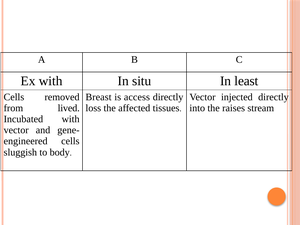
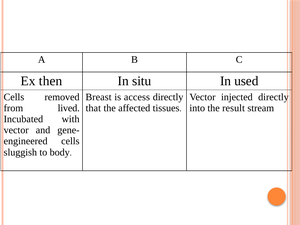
Ex with: with -> then (51, 81)
least: least -> used (246, 81)
loss: loss -> that (93, 108)
raises: raises -> result (234, 108)
